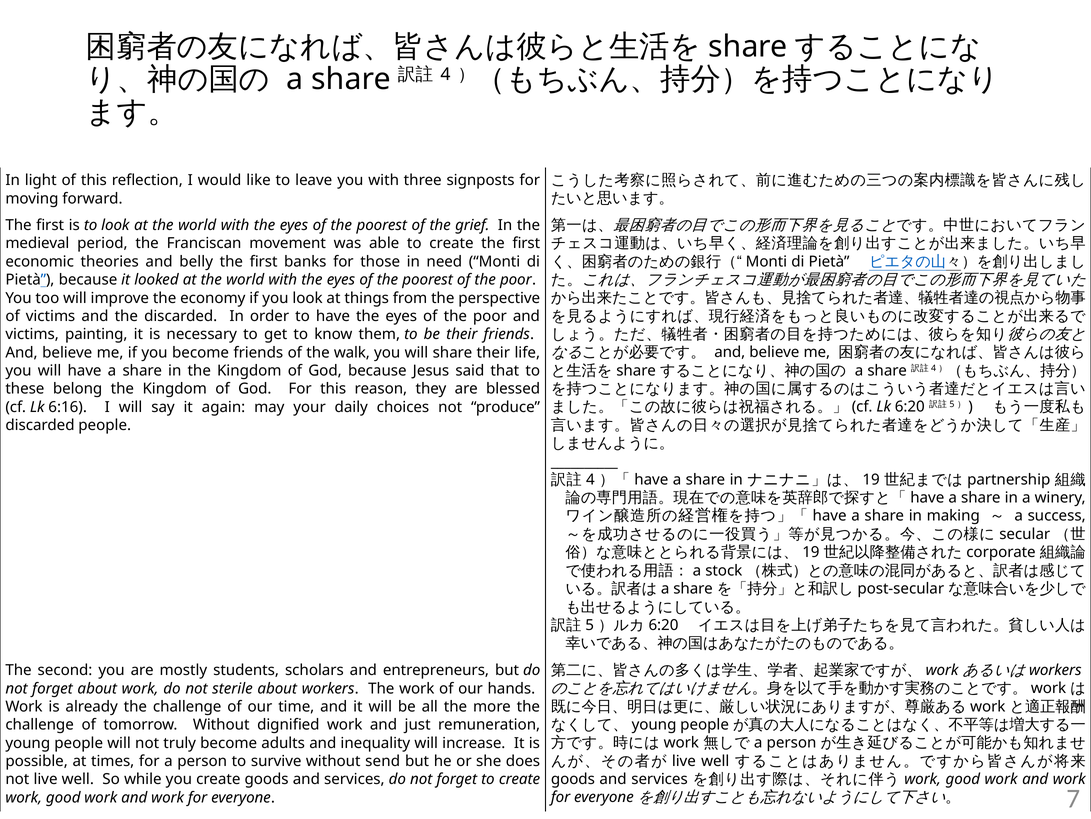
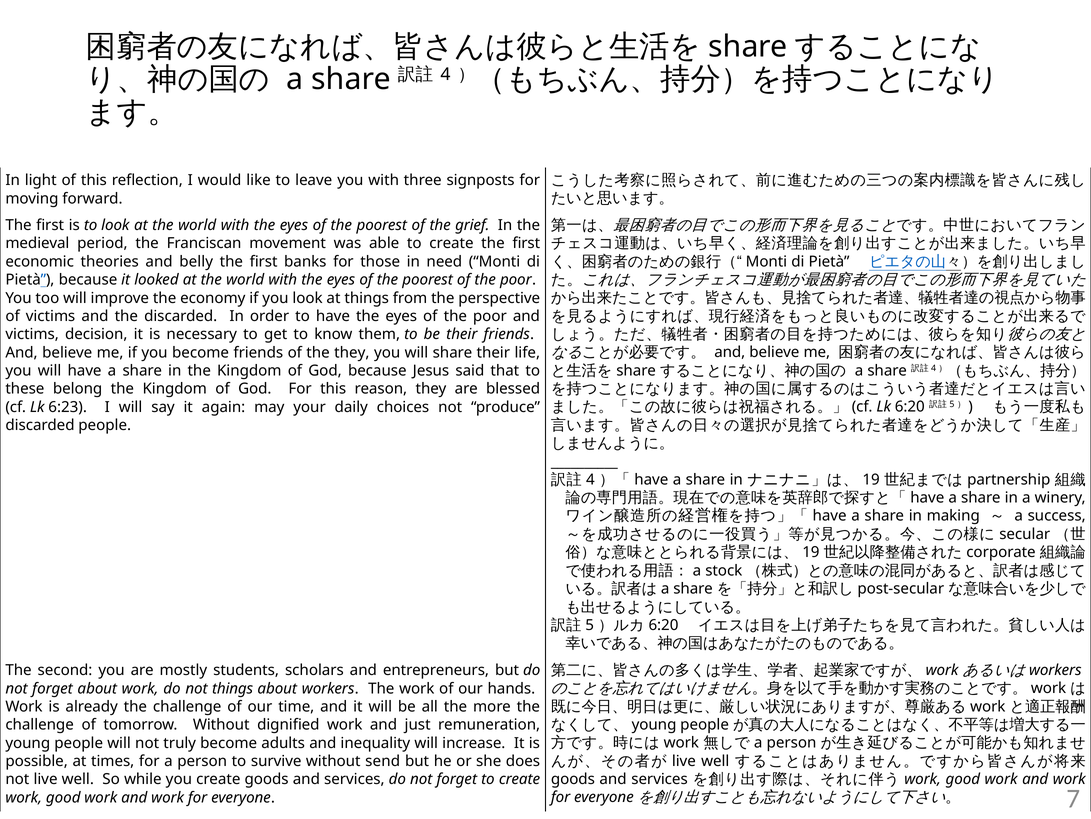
painting: painting -> decision (96, 334)
the walk: walk -> they (352, 352)
6:16: 6:16 -> 6:23 (68, 407)
not sterile: sterile -> things (233, 688)
